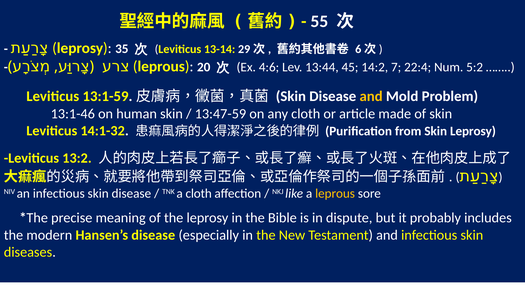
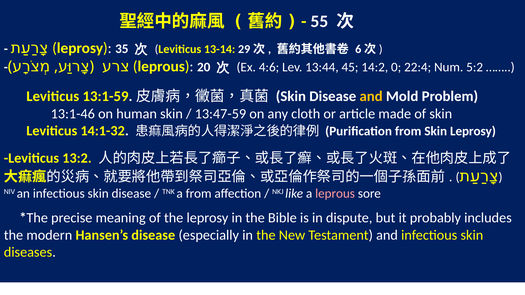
7: 7 -> 0 (396, 67)
a cloth: cloth -> from (199, 194)
leprous colour: yellow -> pink (335, 194)
